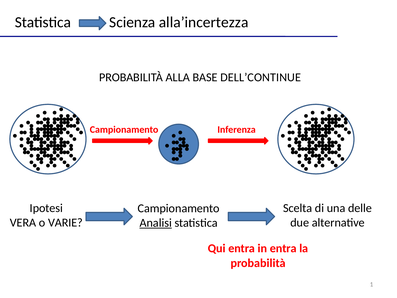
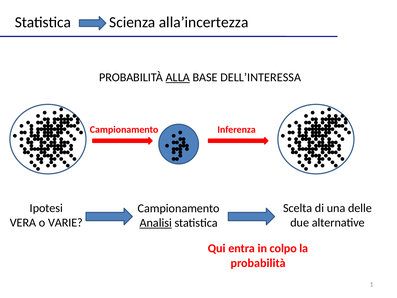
ALLA underline: none -> present (178, 77)
DELL’CONTINUE: DELL’CONTINUE -> DELL’INTERESSA (261, 77)
in entra: entra -> colpo (283, 248)
